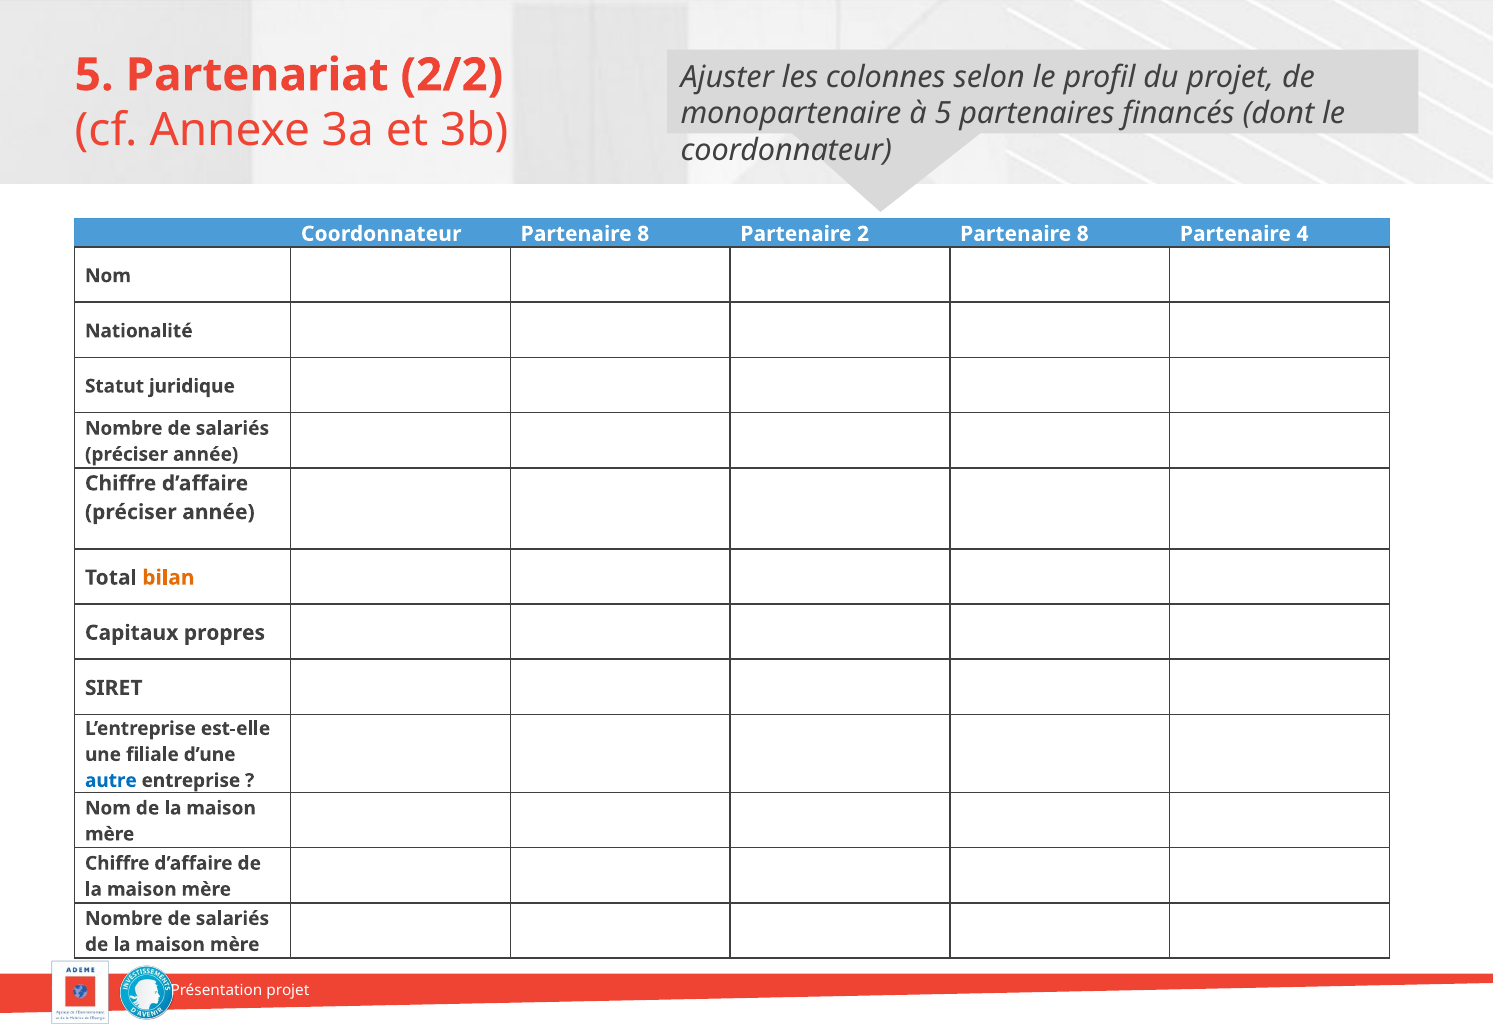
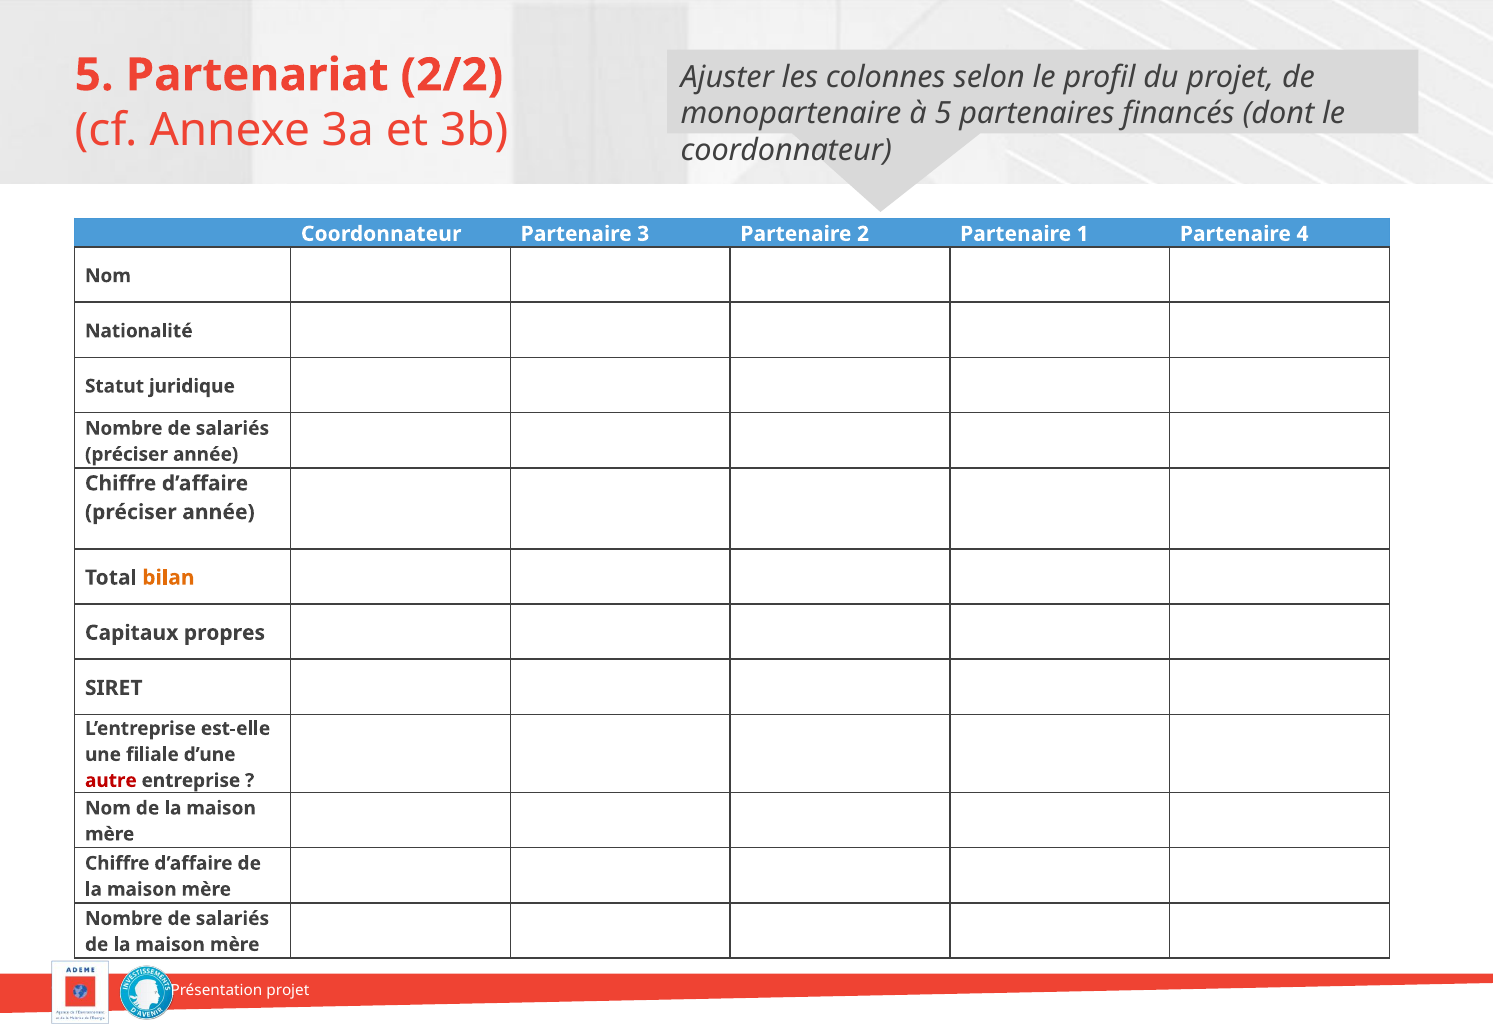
Coordonnateur Partenaire 8: 8 -> 3 (643, 234)
2 Partenaire 8: 8 -> 1 (1083, 234)
autre colour: blue -> red (111, 780)
